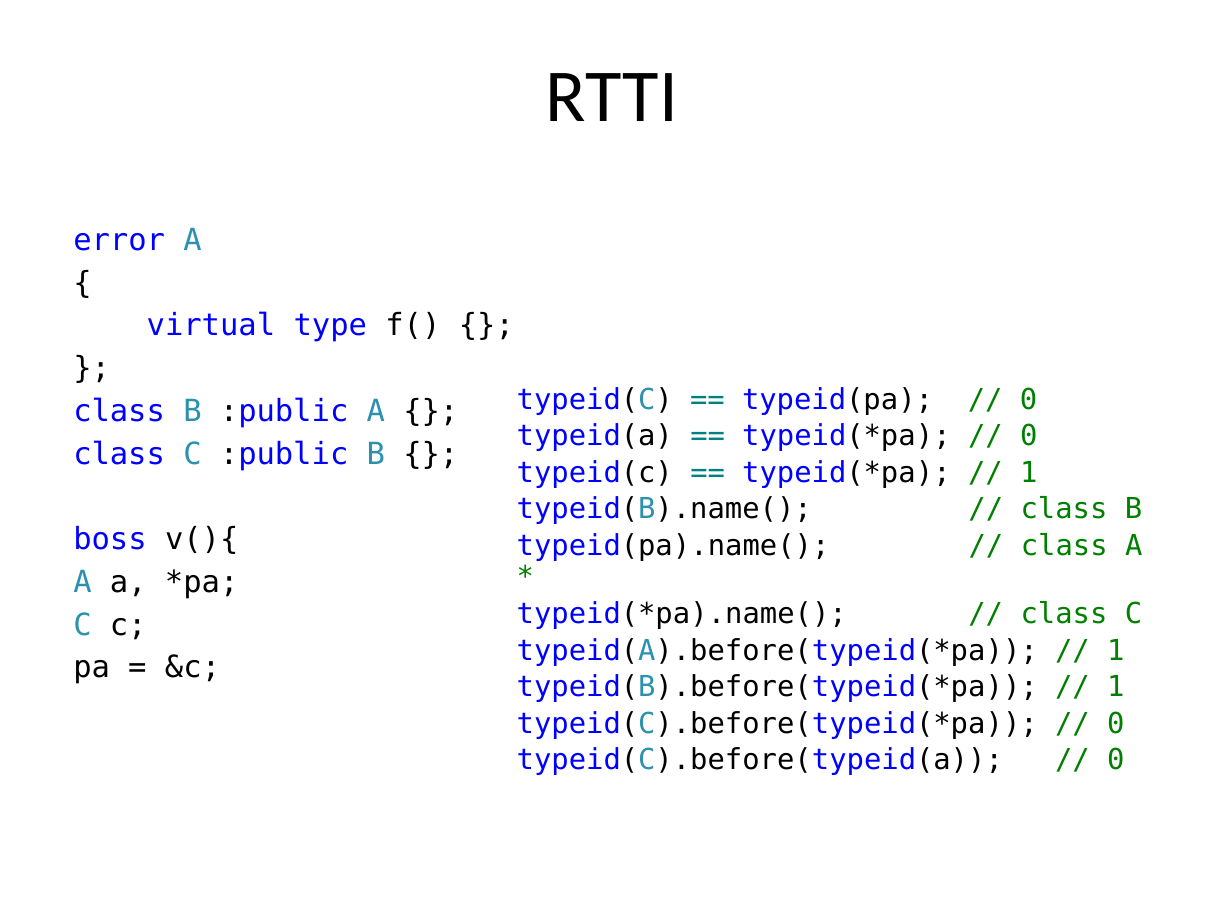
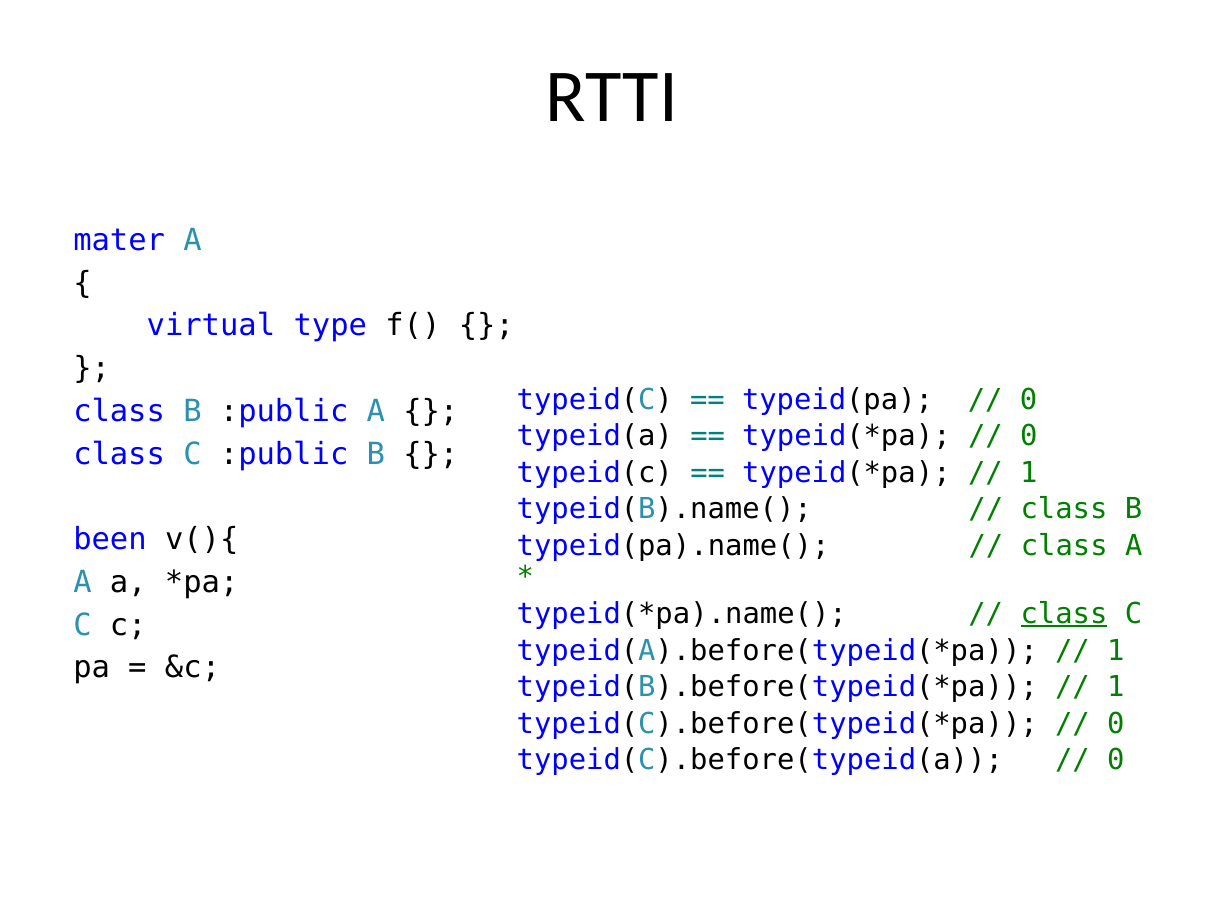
error: error -> mater (119, 240)
boss: boss -> been (110, 539)
class underline: none -> present (1064, 614)
